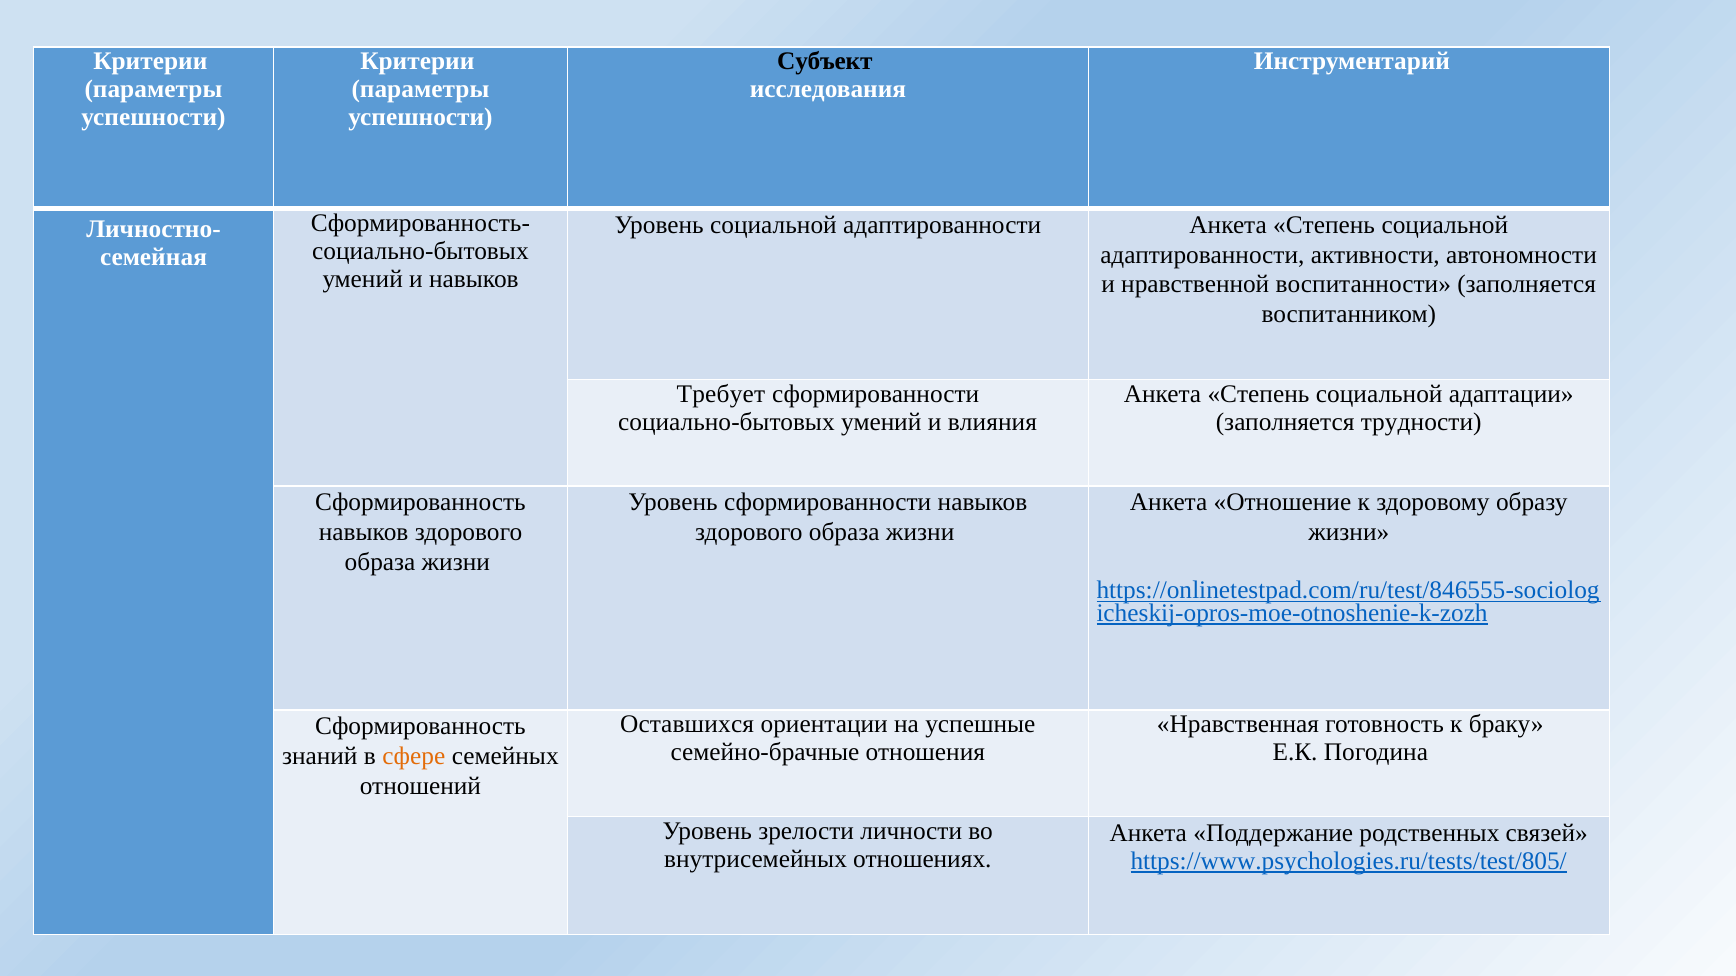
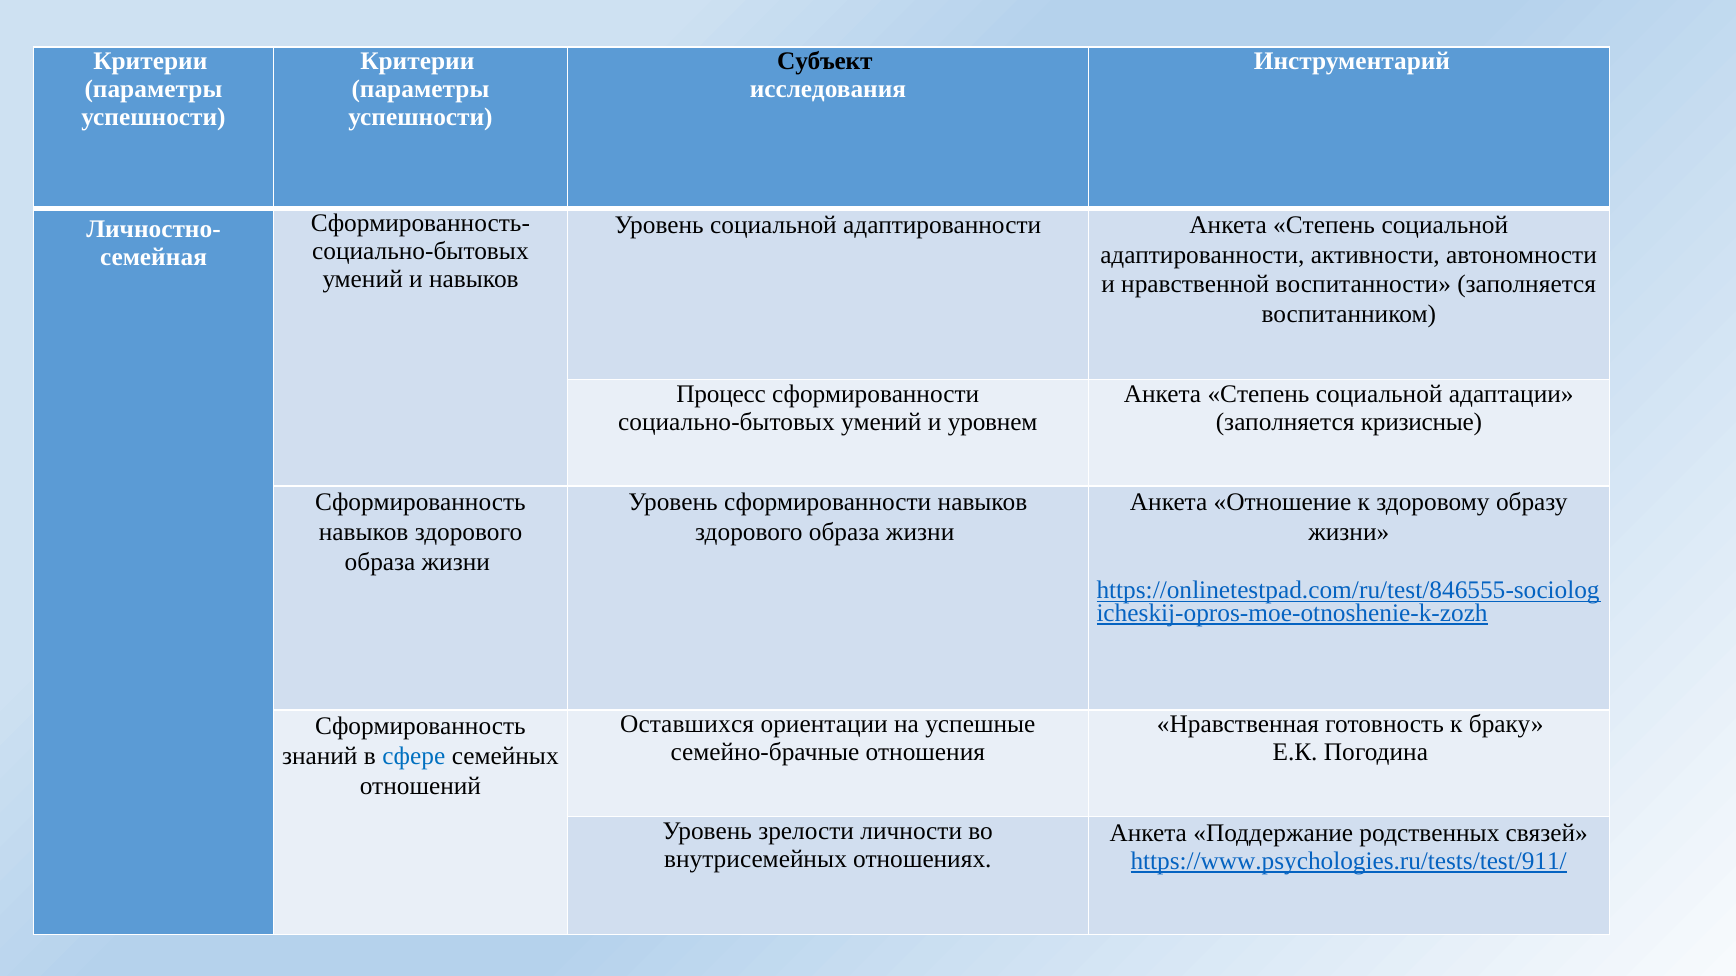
Требует: Требует -> Процесс (721, 394)
влияния: влияния -> уровнем (993, 422)
трудности: трудности -> кризисные (1421, 422)
сфере colour: orange -> blue (414, 756)
https://www.psychologies.ru/tests/test/805/: https://www.psychologies.ru/tests/test/805/ -> https://www.psychologies.ru/tests/test/911/ (1349, 861)
